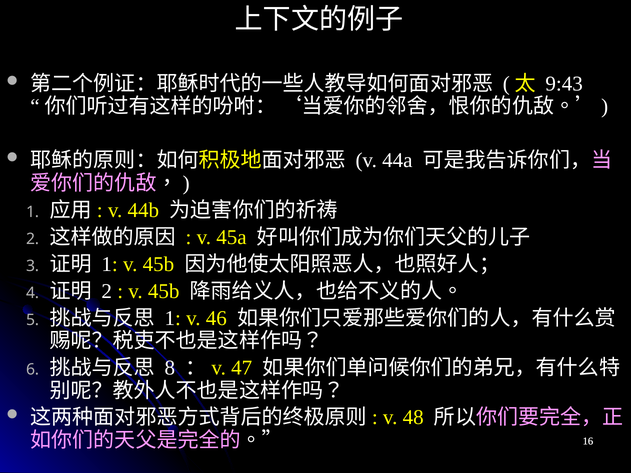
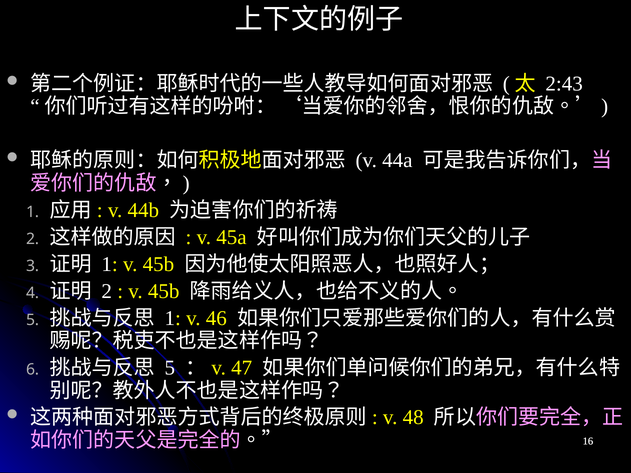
9:43: 9:43 -> 2:43 (564, 84)
8: 8 -> 5 (170, 368)
